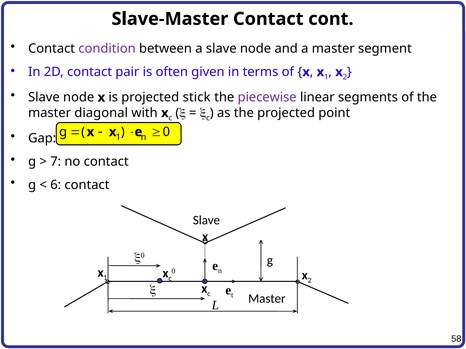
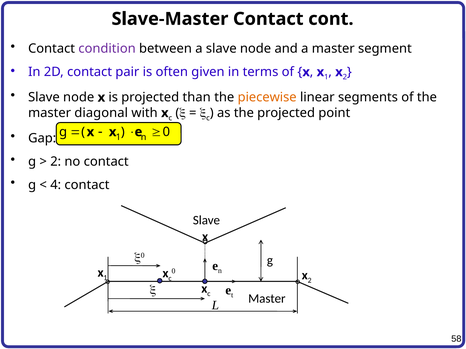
stick: stick -> than (197, 98)
piecewise colour: purple -> orange (267, 98)
7: 7 -> 2 (56, 162)
6: 6 -> 4 (56, 185)
